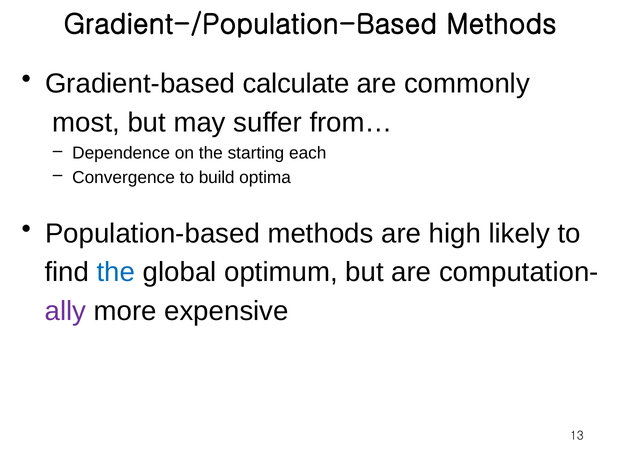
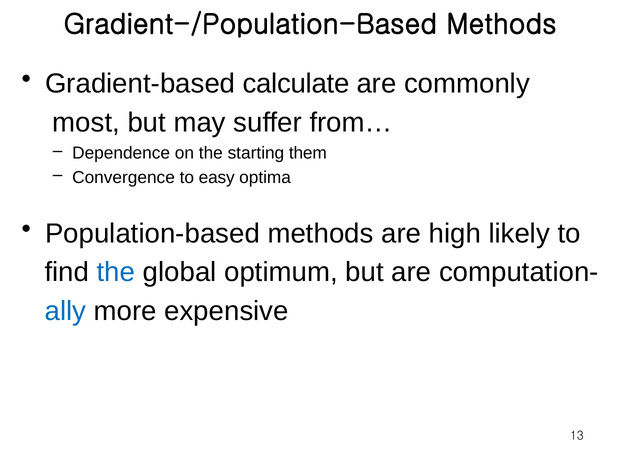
each: each -> them (308, 153)
build: build -> easy (217, 177)
ally colour: purple -> blue (65, 311)
